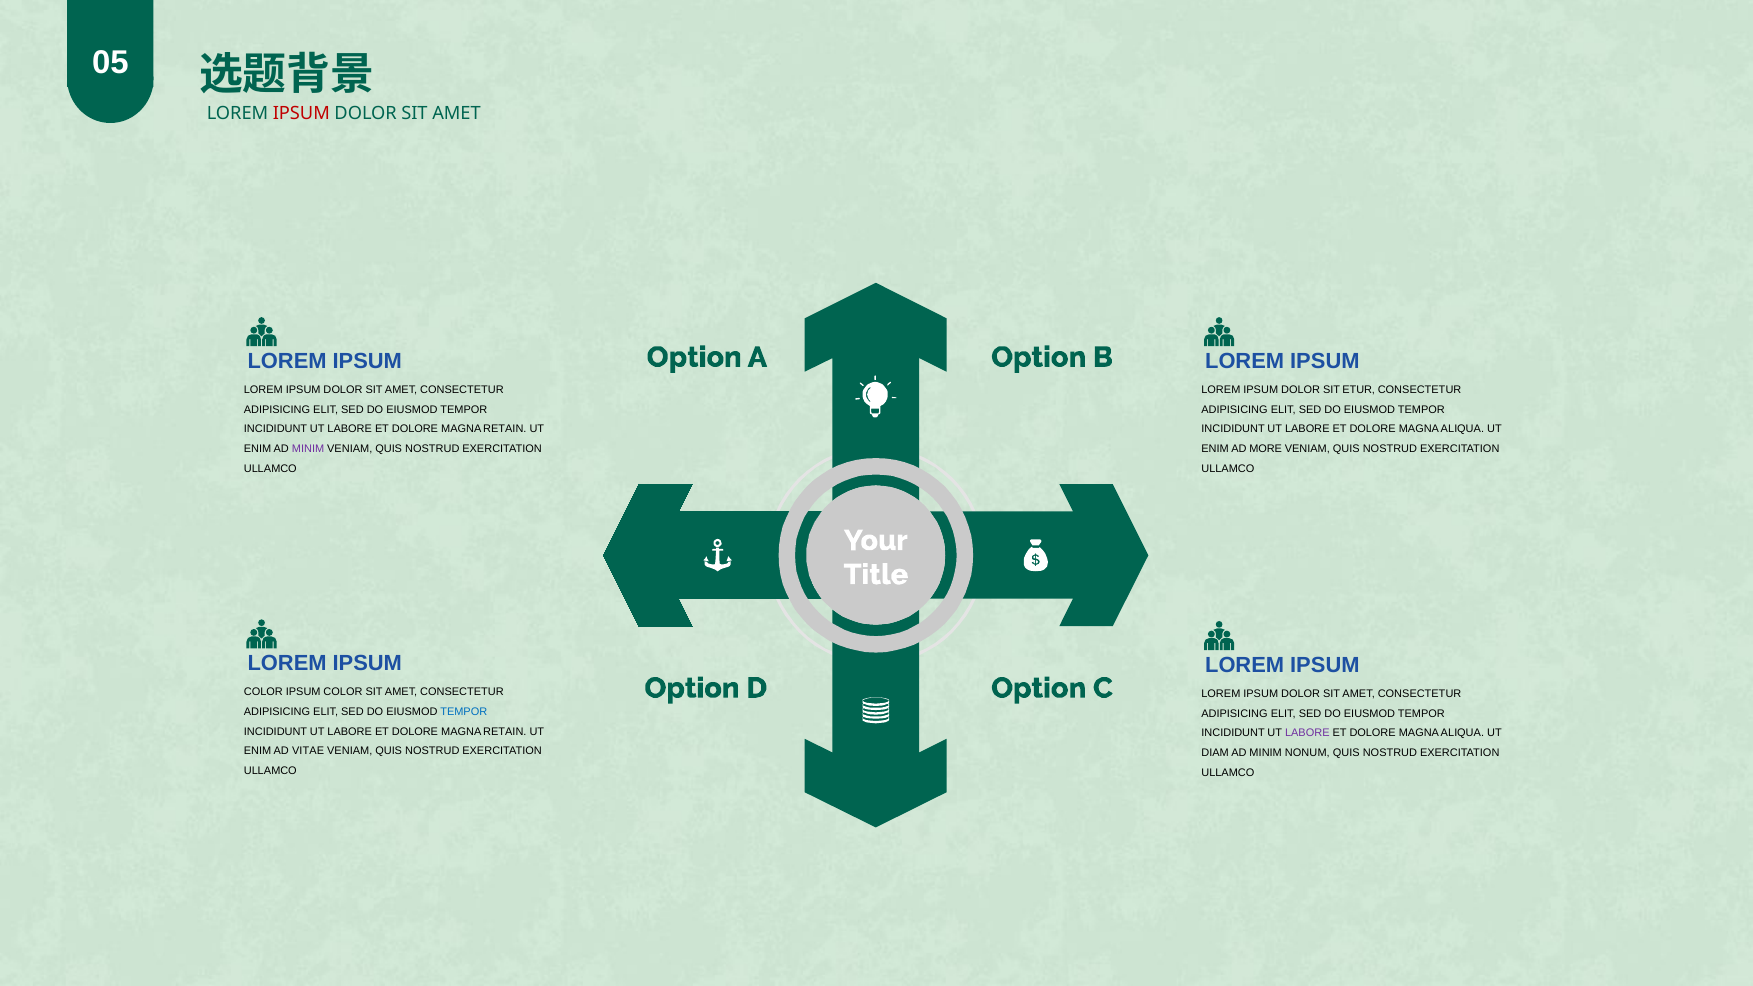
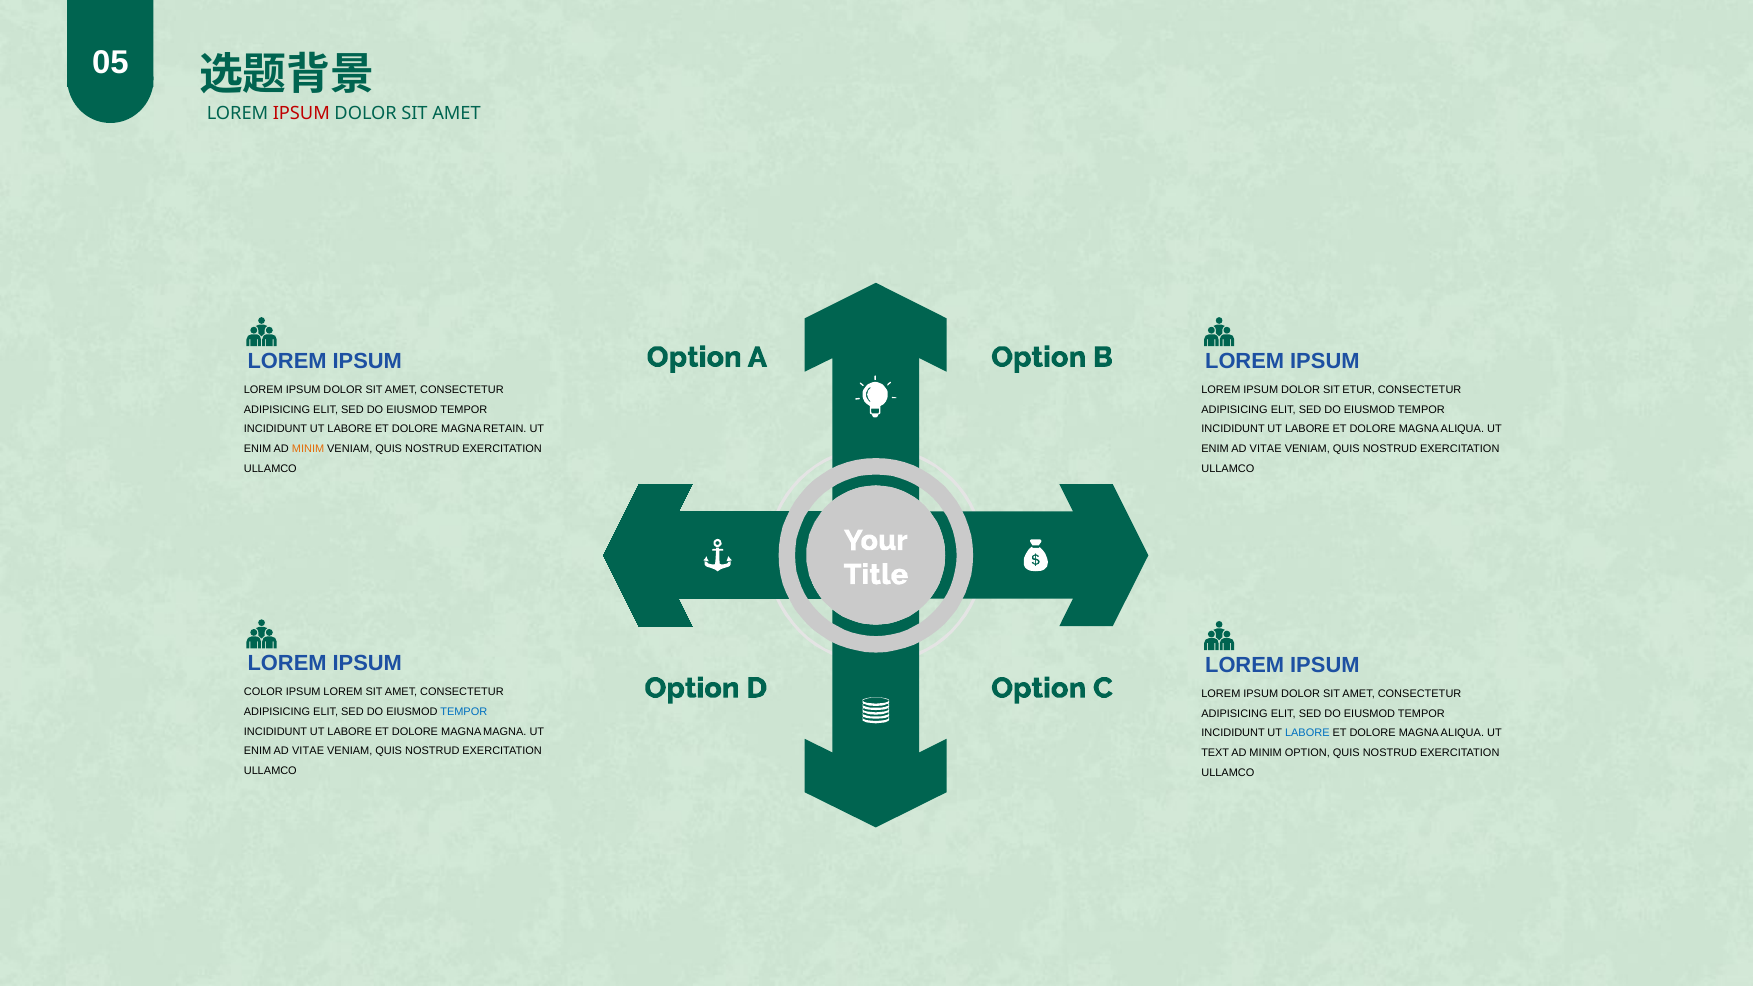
MINIM colour: purple -> orange (308, 449)
MORE: MORE -> VITAE (1266, 449)
COLOR: COLOR -> LOREM (343, 692)
RETAIN: RETAIN -> MAGNA (505, 732)
LABORE colour: purple -> blue (1307, 733)
DIAM: DIAM -> TEXT (1215, 753)
NONUM: NONUM -> OPTION (1307, 753)
